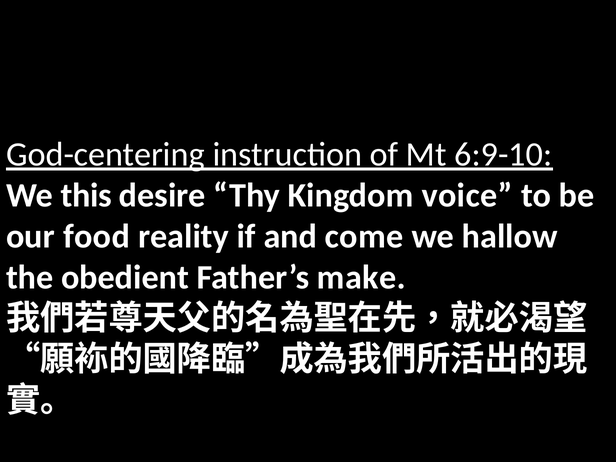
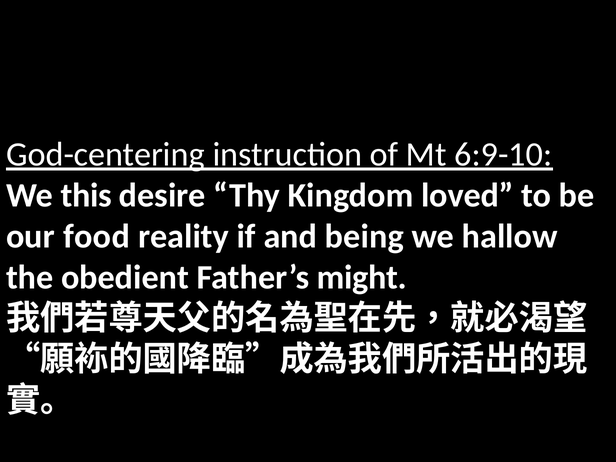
voice: voice -> loved (467, 195)
come: come -> being (364, 236)
make: make -> might (362, 277)
